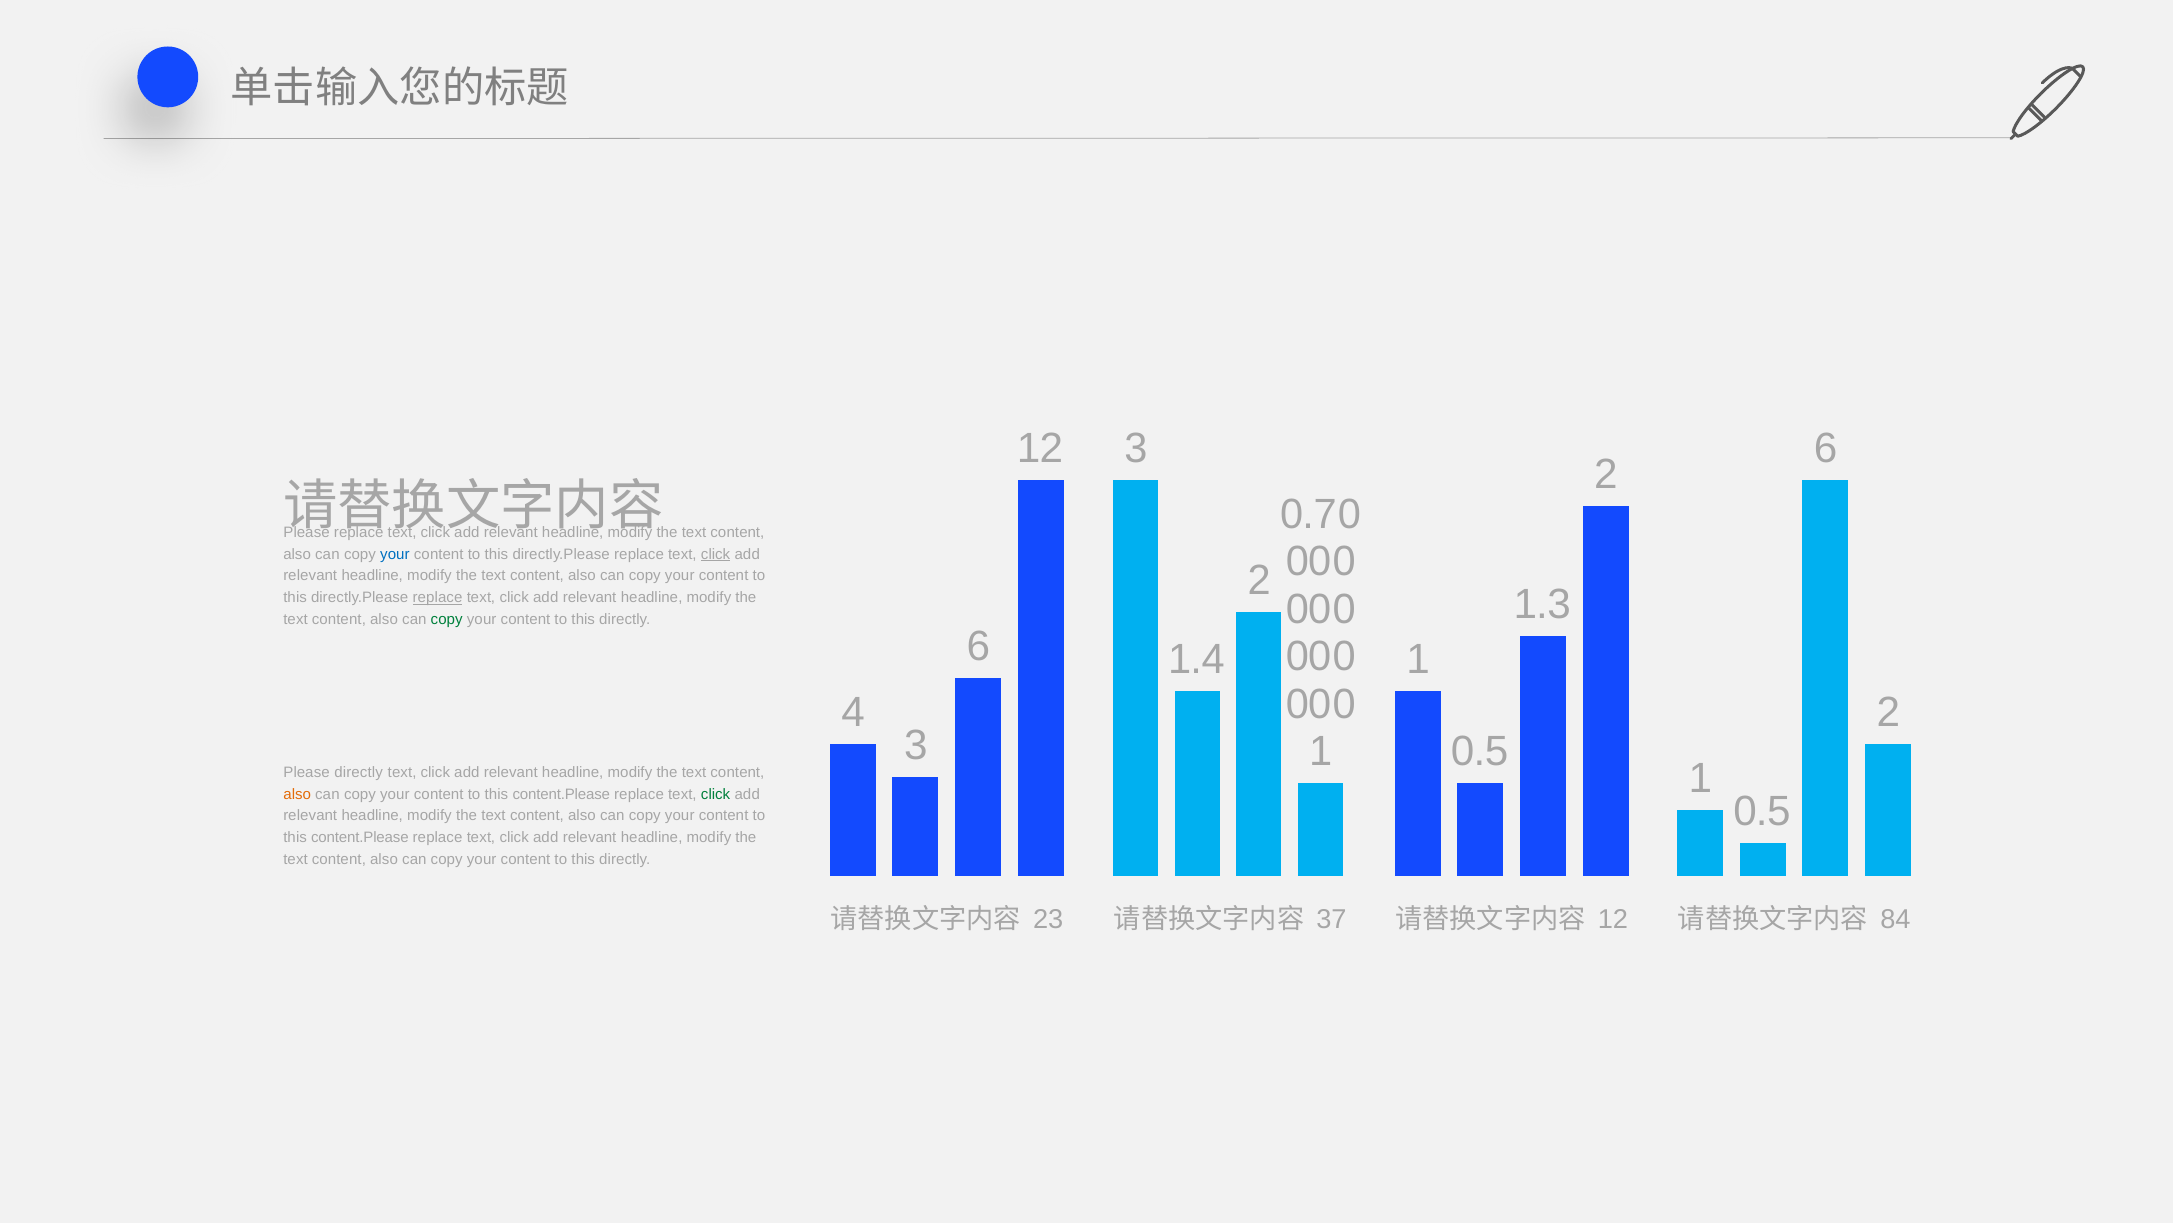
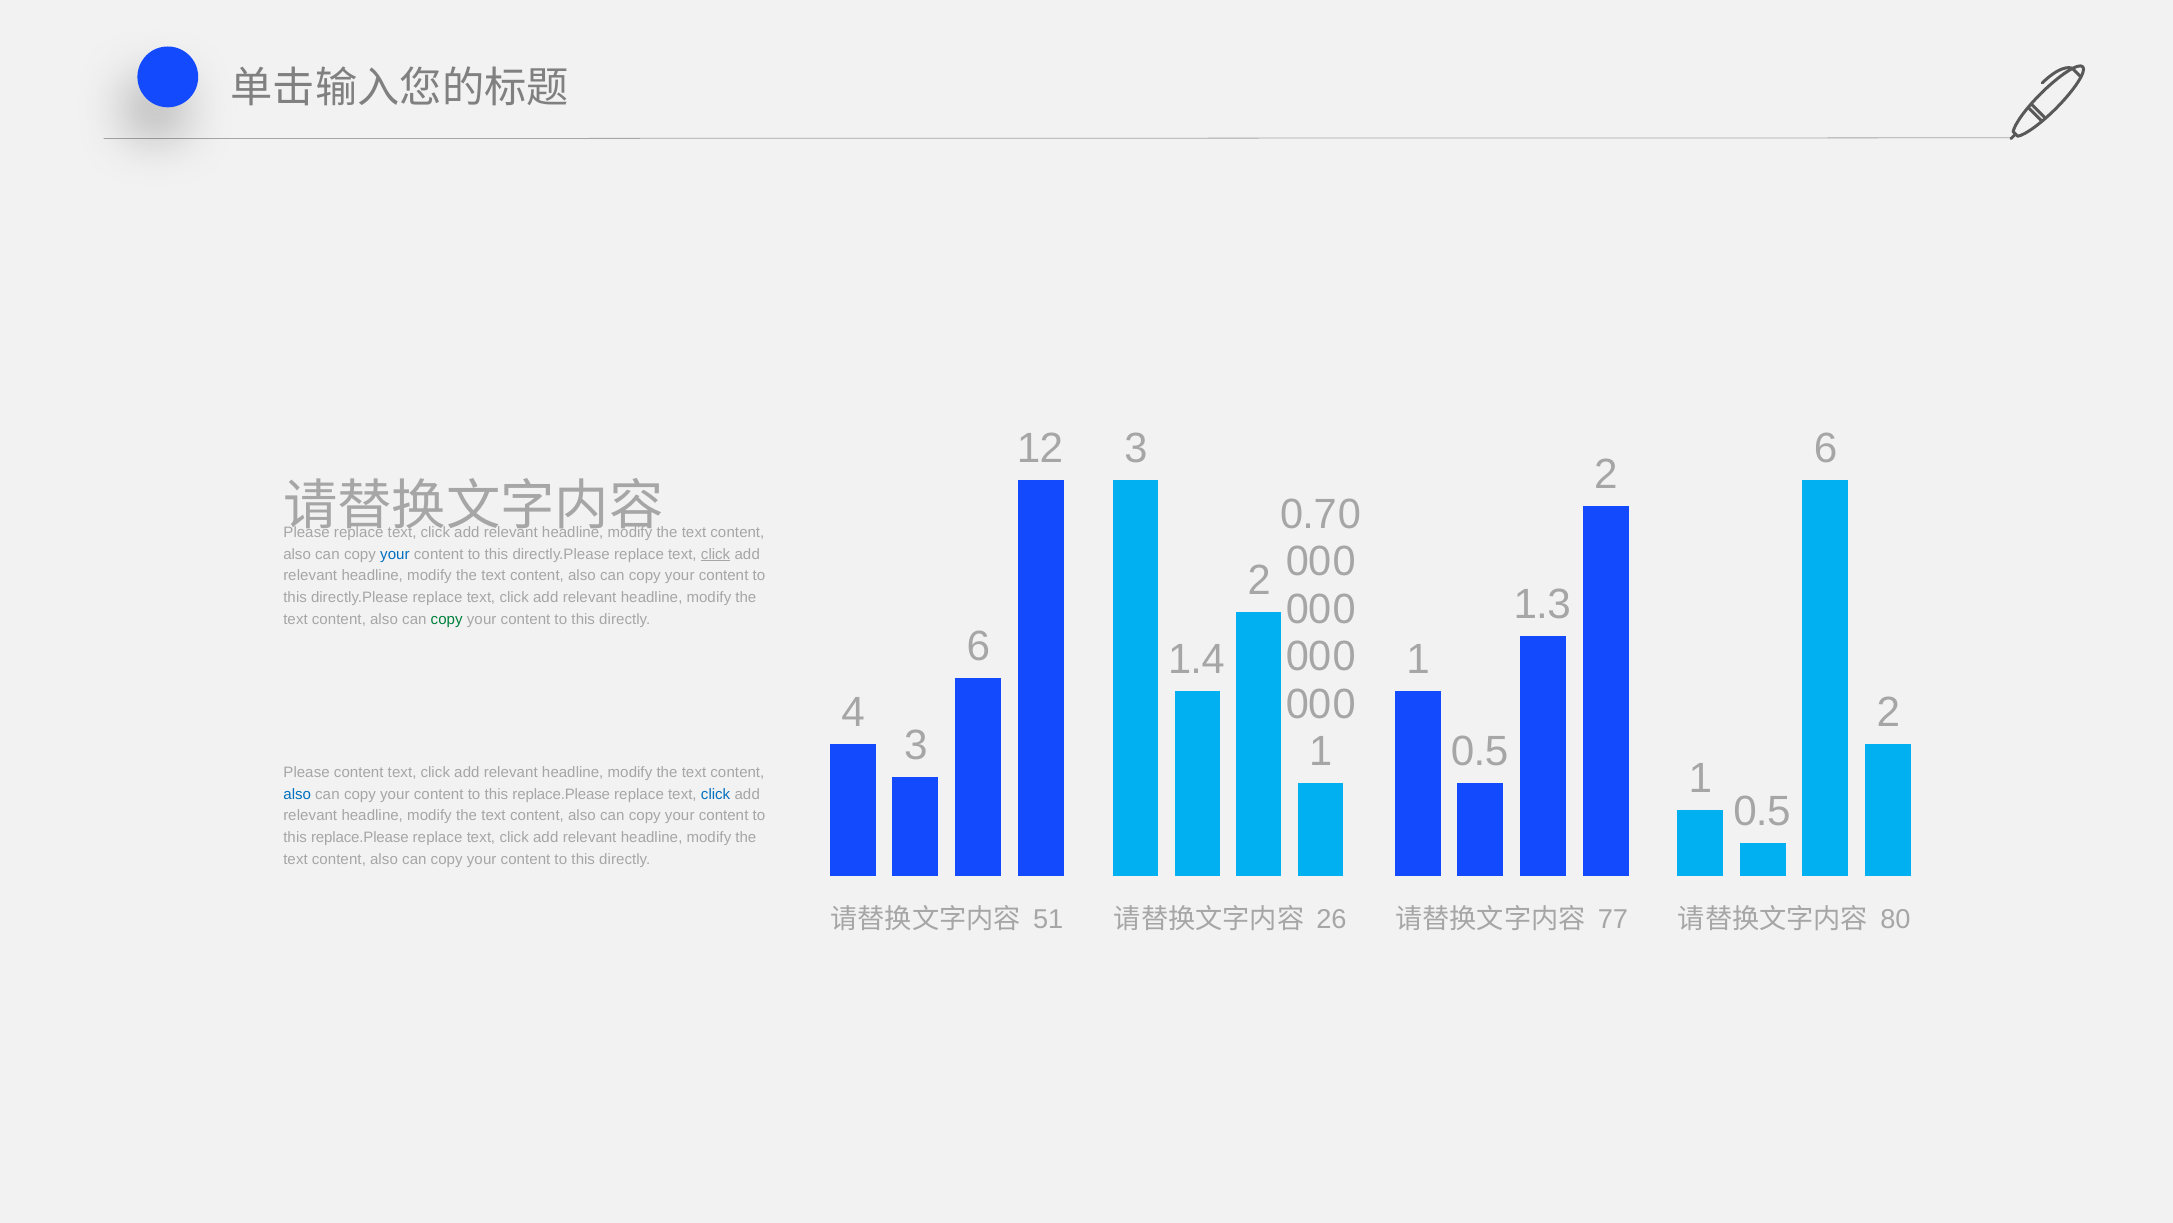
replace underline: present -> none (438, 597)
Please directly: directly -> content (359, 772)
also colour: orange -> blue (297, 794)
content.Please: content.Please -> replace.Please (561, 794)
click colour: green -> blue (716, 794)
content.Please: content.Please -> replace.Please (360, 837)
23: 23 -> 51 (1048, 919)
37: 37 -> 26 (1331, 919)
12: 12 -> 77 (1613, 919)
84: 84 -> 80 (1895, 919)
